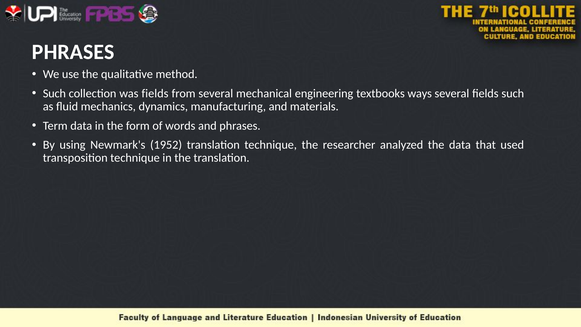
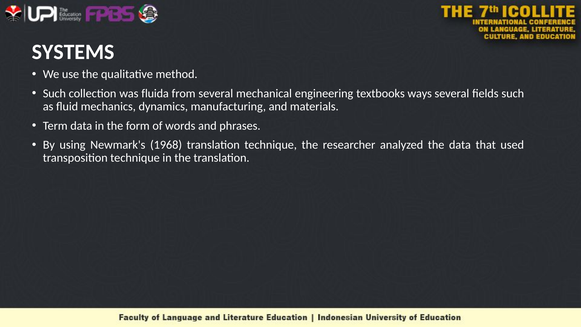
PHRASES: PHRASES -> SYSTEMS (73, 52)
was fields: fields -> fluida (155, 93)
1952: 1952 -> 1968 (166, 145)
